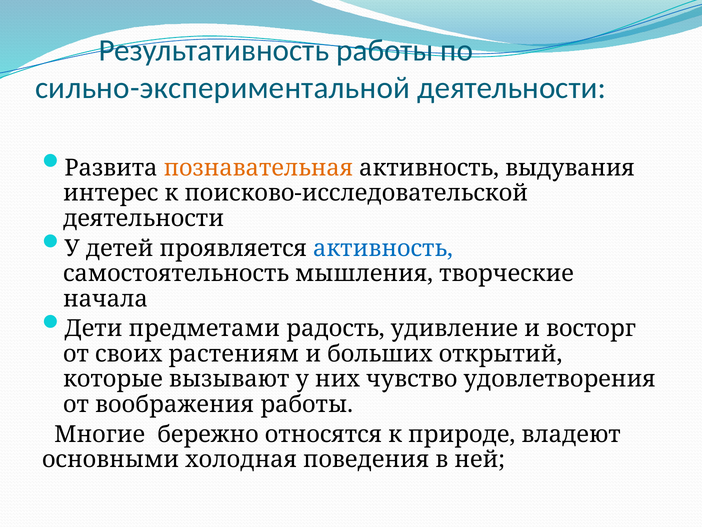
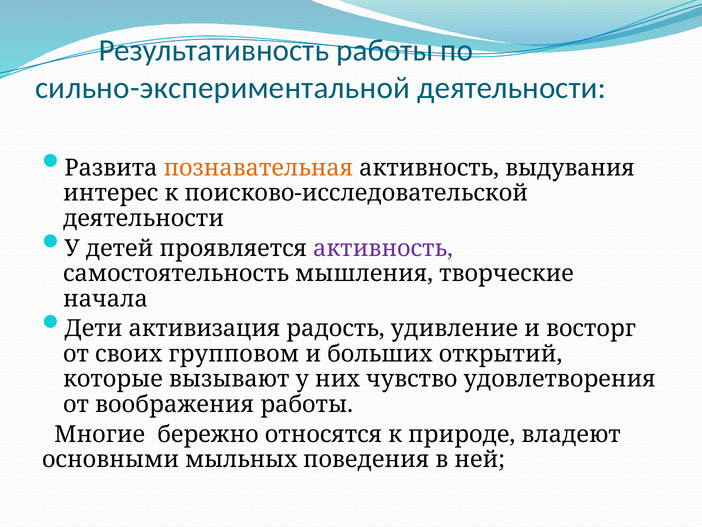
активность colour: blue -> purple (383, 248)
предметами: предметами -> активизация (204, 328)
растениям: растениям -> групповом (234, 354)
холодная: холодная -> мыльных (241, 459)
